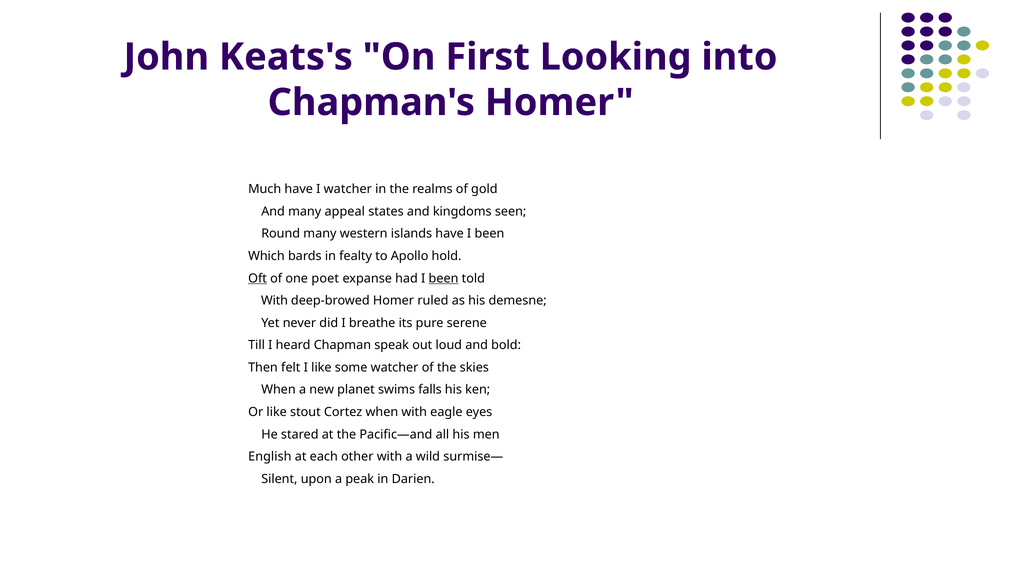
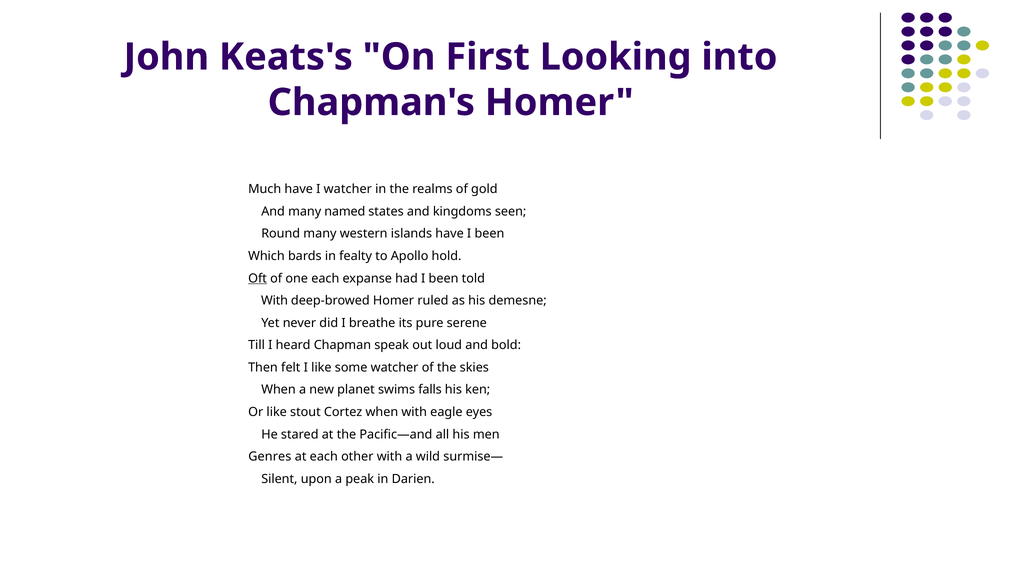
appeal: appeal -> named (345, 211)
one poet: poet -> each (325, 278)
been underline: present -> none (444, 278)
English: English -> Genres (270, 456)
